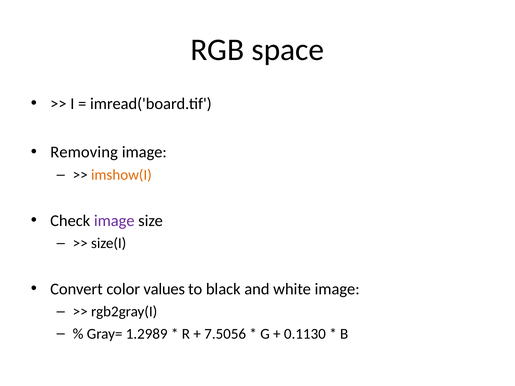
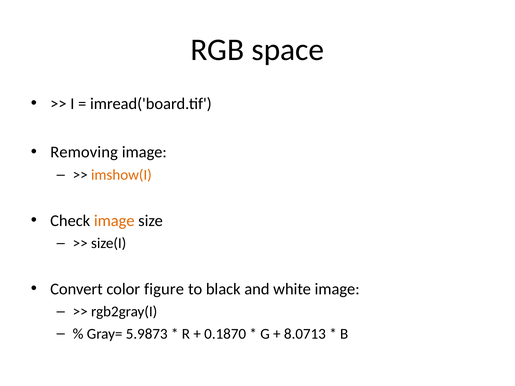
image colour: purple -> orange (114, 221)
values: values -> figure (164, 289)
1.2989: 1.2989 -> 5.9873 (147, 334)
7.5056: 7.5056 -> 0.1870 (225, 334)
0.1130: 0.1130 -> 8.0713 (305, 334)
